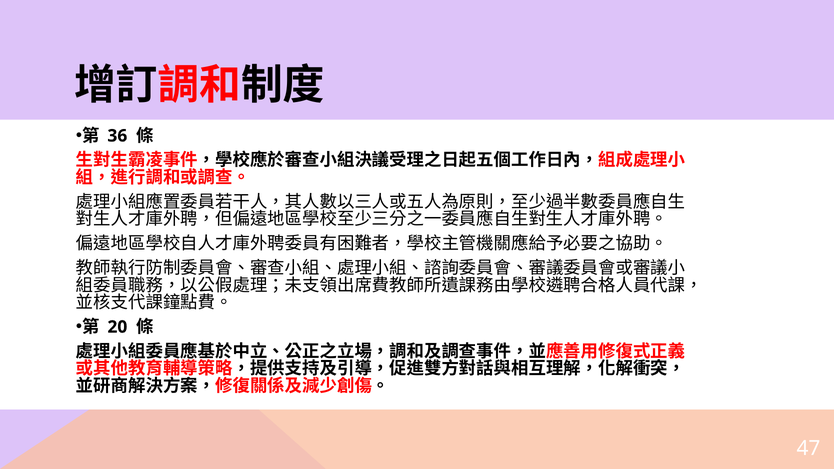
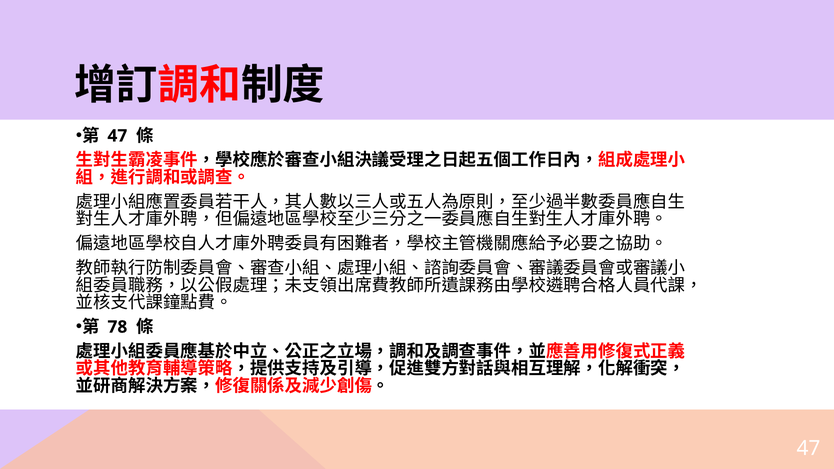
36: 36 -> 47 (117, 136)
20: 20 -> 78 (117, 327)
